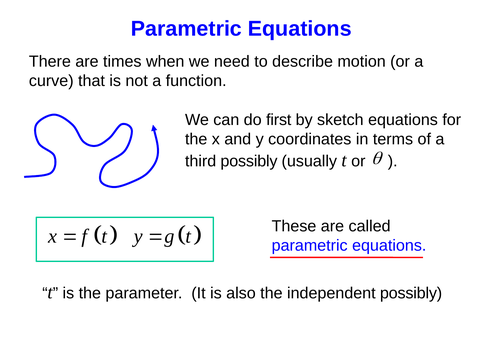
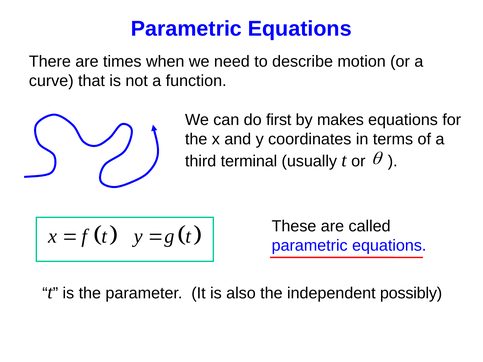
sketch: sketch -> makes (340, 120)
third possibly: possibly -> terminal (249, 161)
